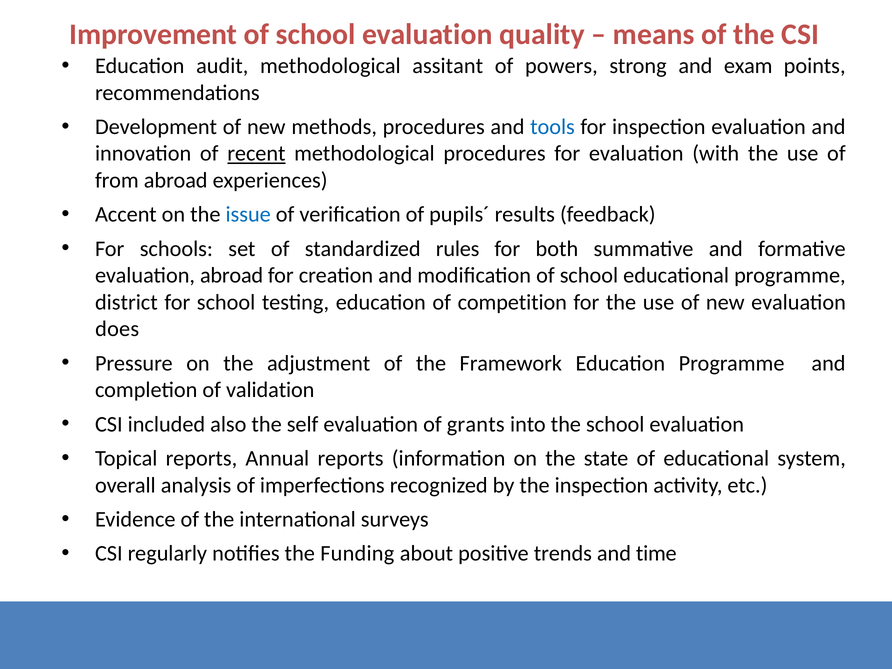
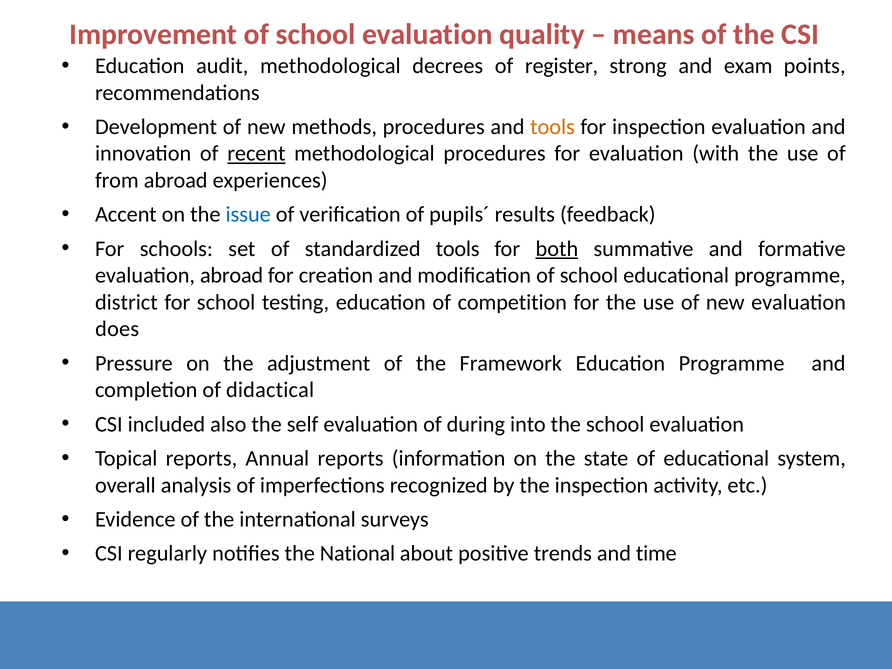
assitant: assitant -> decrees (448, 66)
powers: powers -> register (562, 66)
tools colour: blue -> orange (553, 127)
standardized rules: rules -> tools (458, 249)
both underline: none -> present (557, 249)
validation: validation -> didactical (270, 390)
grants: grants -> during (476, 424)
Funding: Funding -> National (358, 554)
